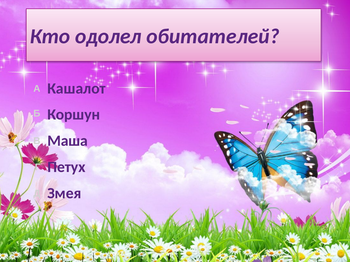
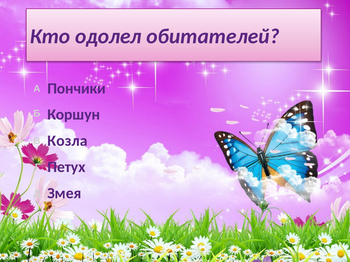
Кашалот: Кашалот -> Пончики (77, 89)
Маша: Маша -> Козла (67, 141)
